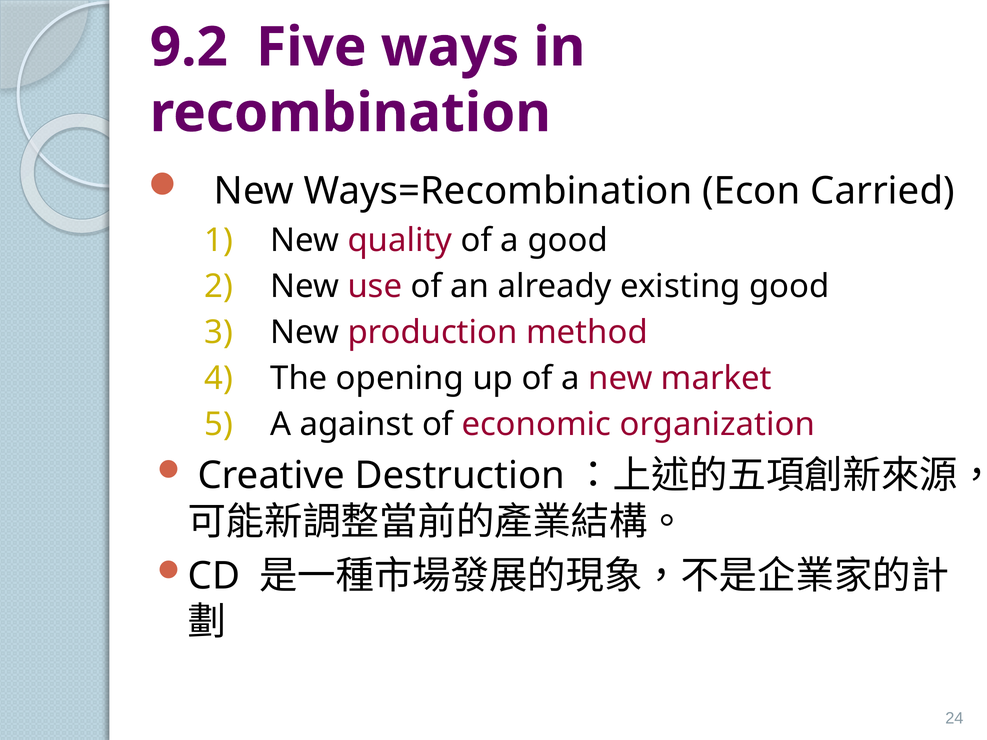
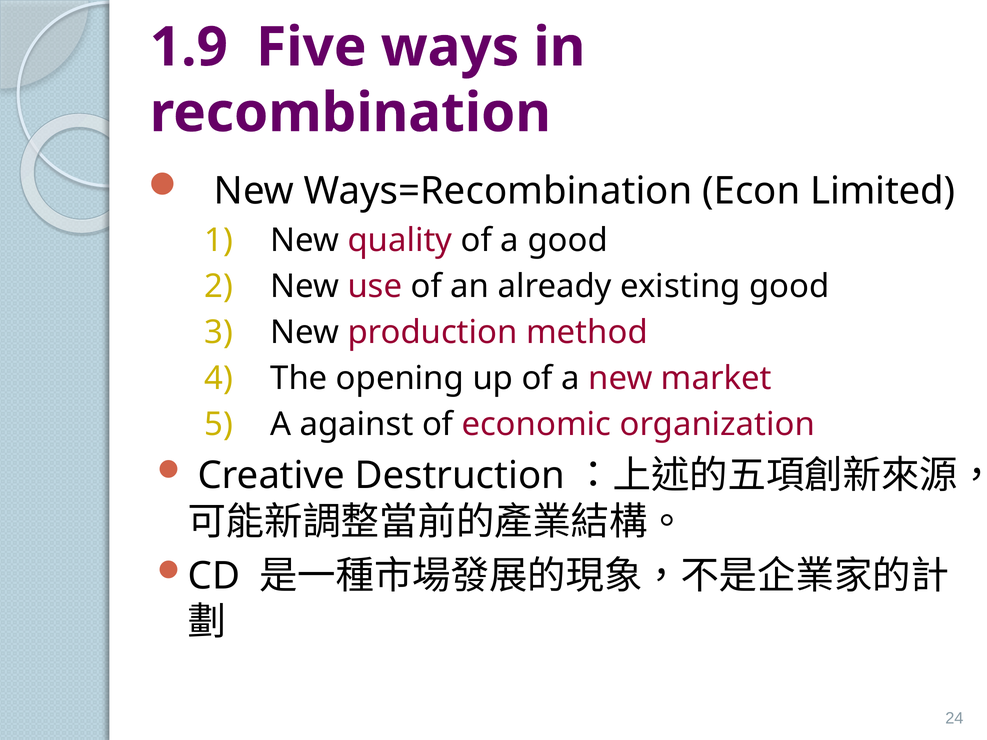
9.2: 9.2 -> 1.9 (189, 47)
Carried: Carried -> Limited (883, 191)
